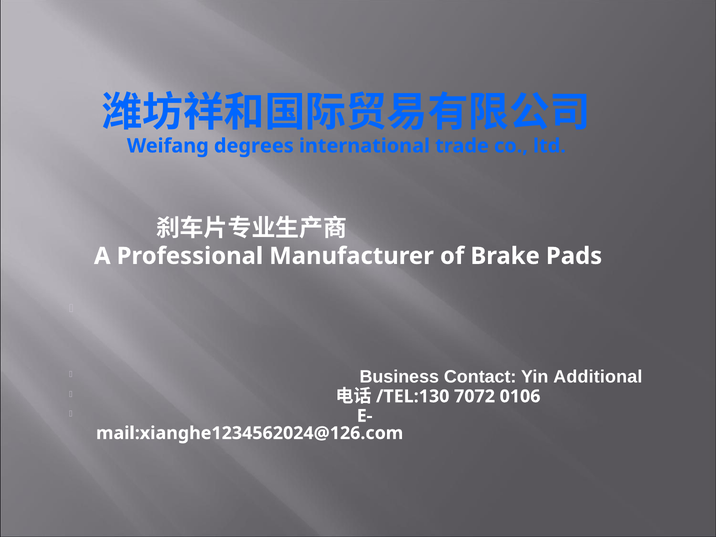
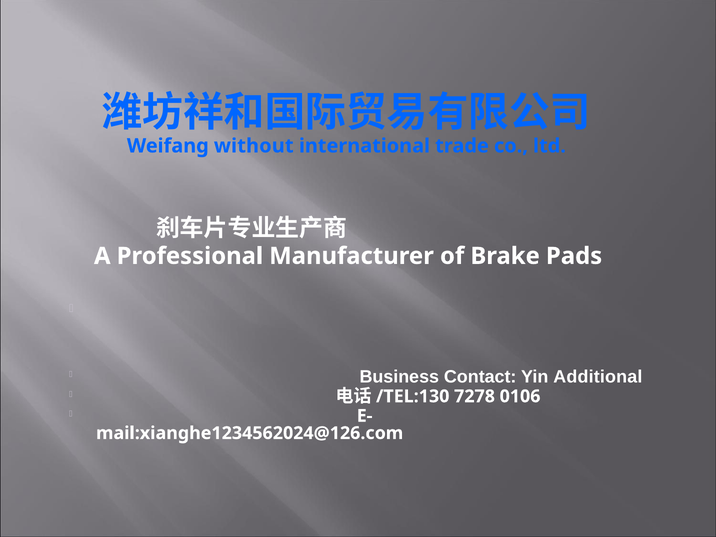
degrees: degrees -> without (254, 146)
7072: 7072 -> 7278 (475, 396)
